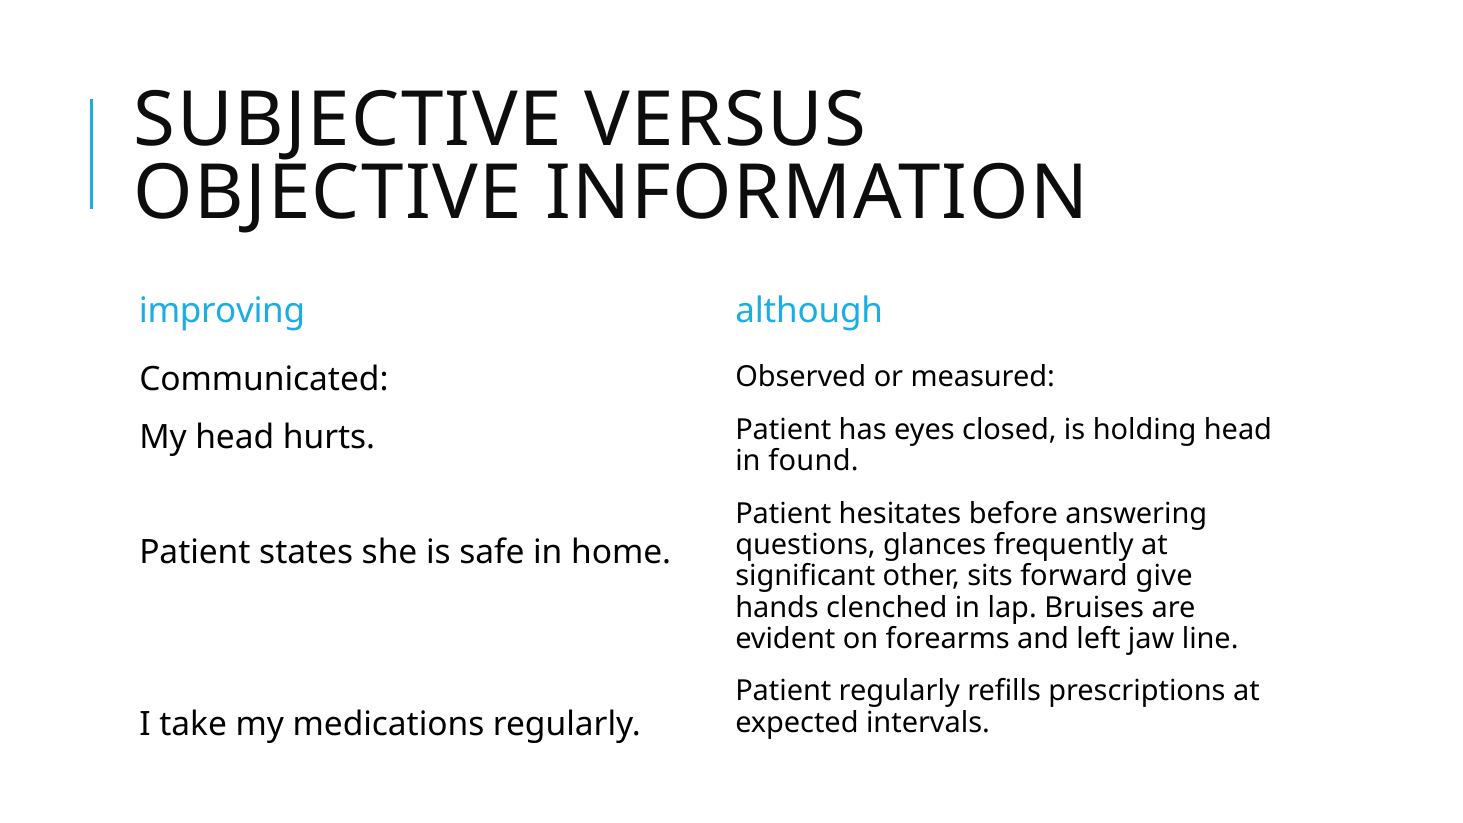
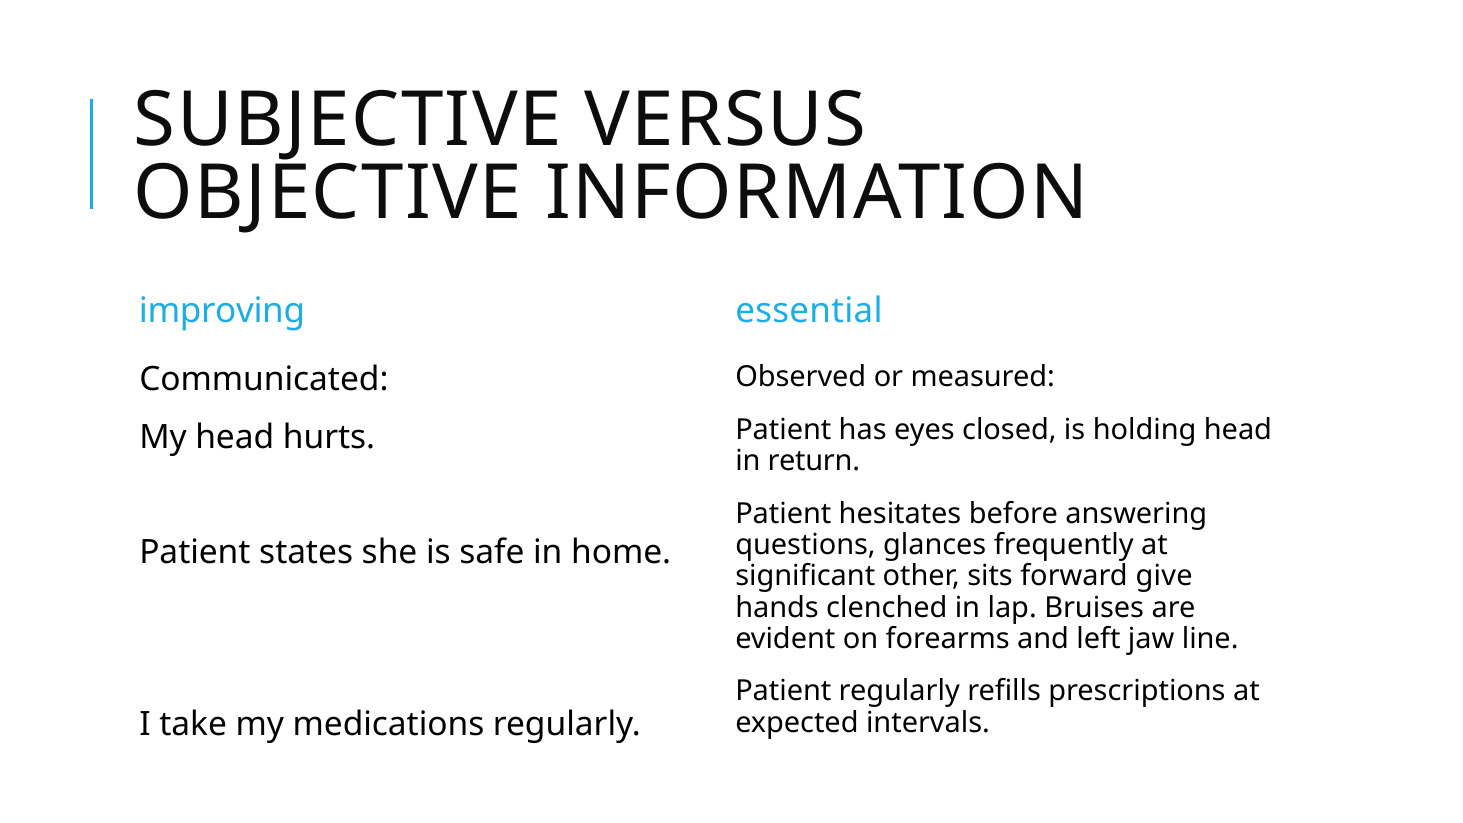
although: although -> essential (809, 311)
found: found -> return (814, 461)
